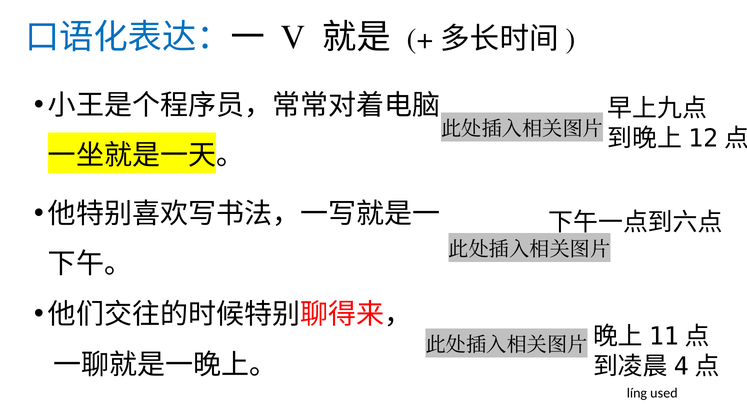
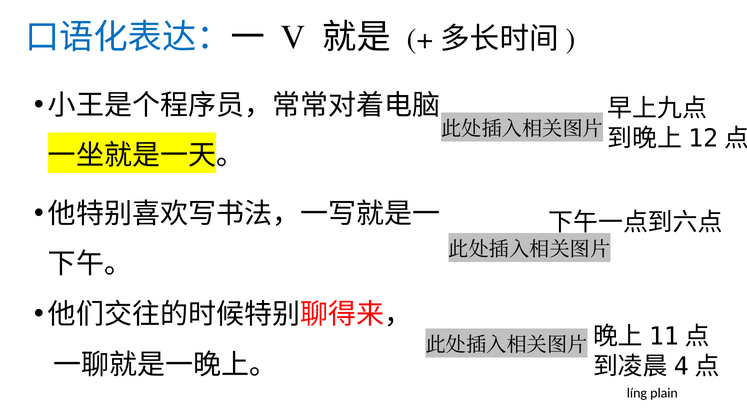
used: used -> plain (664, 393)
